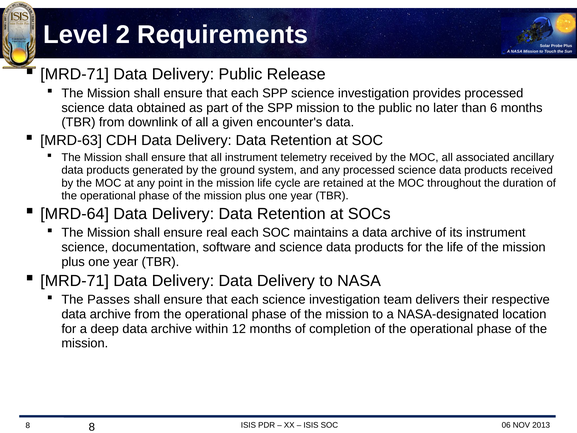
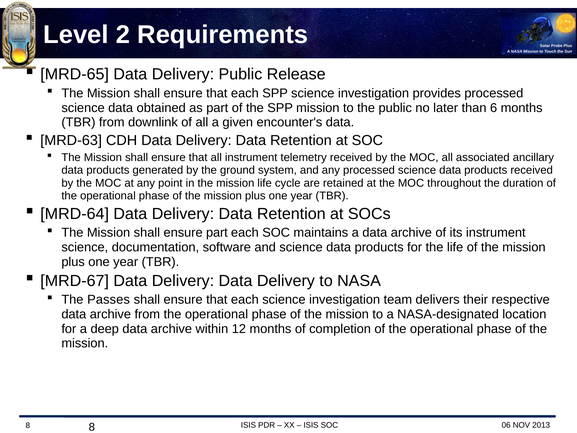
MRD-71: MRD-71 -> MRD-65 (75, 74)
ensure real: real -> part (217, 232)
MRD-71: MRD-71 -> MRD-67 (75, 281)
